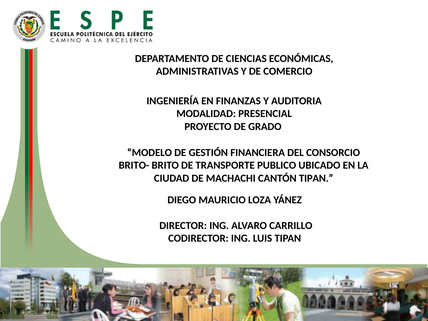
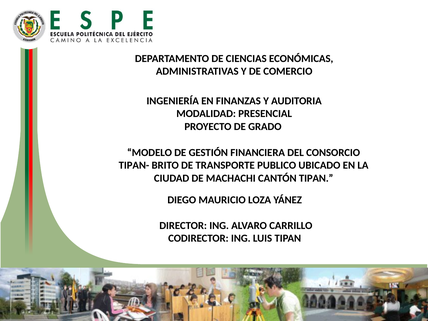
BRITO-: BRITO- -> TIPAN- (134, 165)
